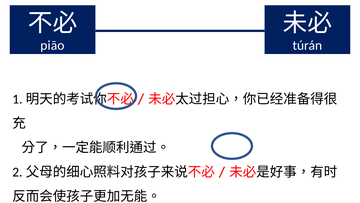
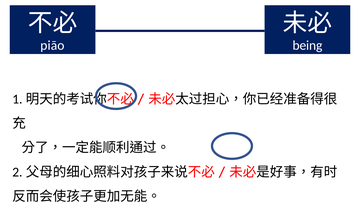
túrán: túrán -> being (307, 45)
